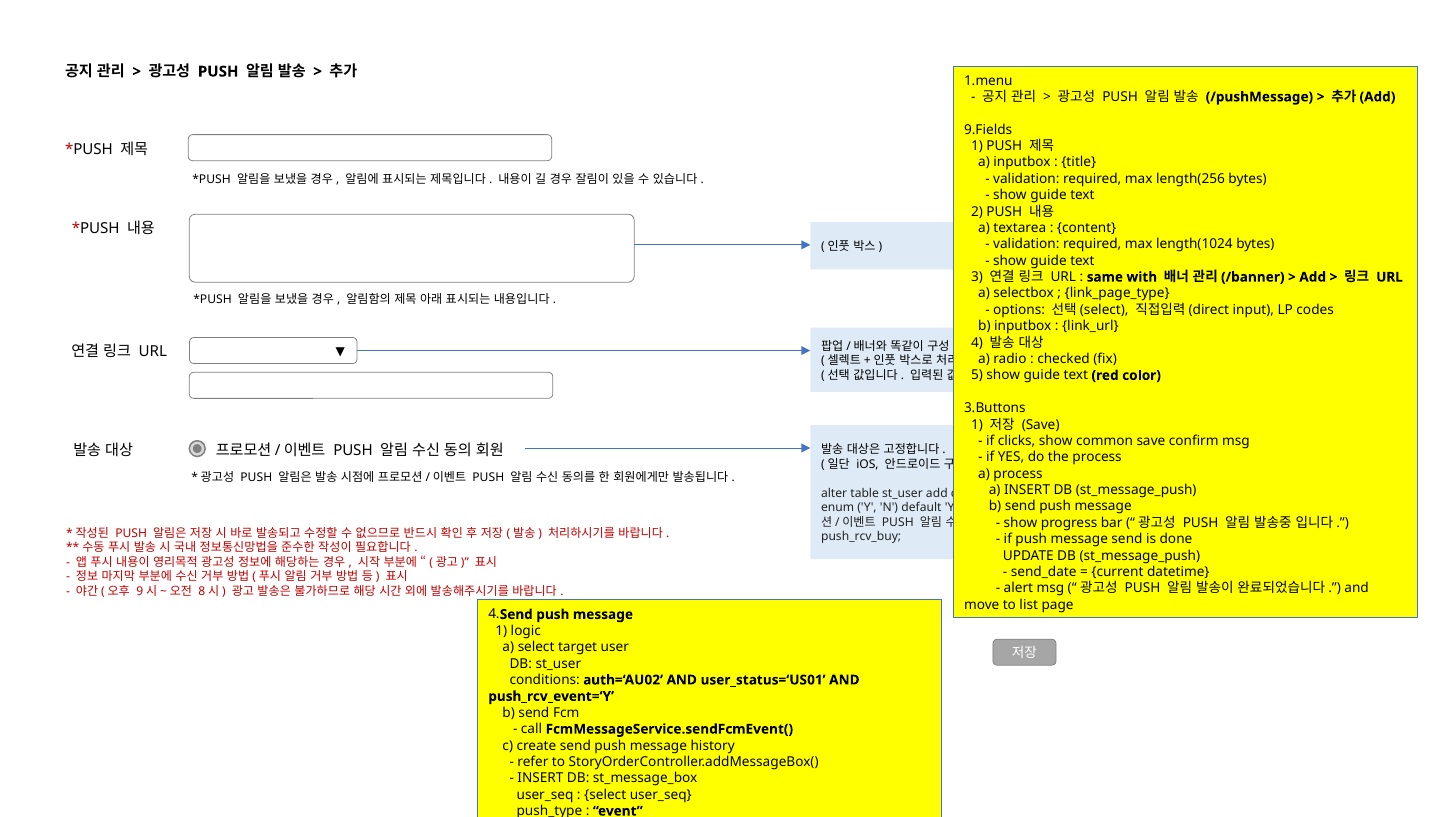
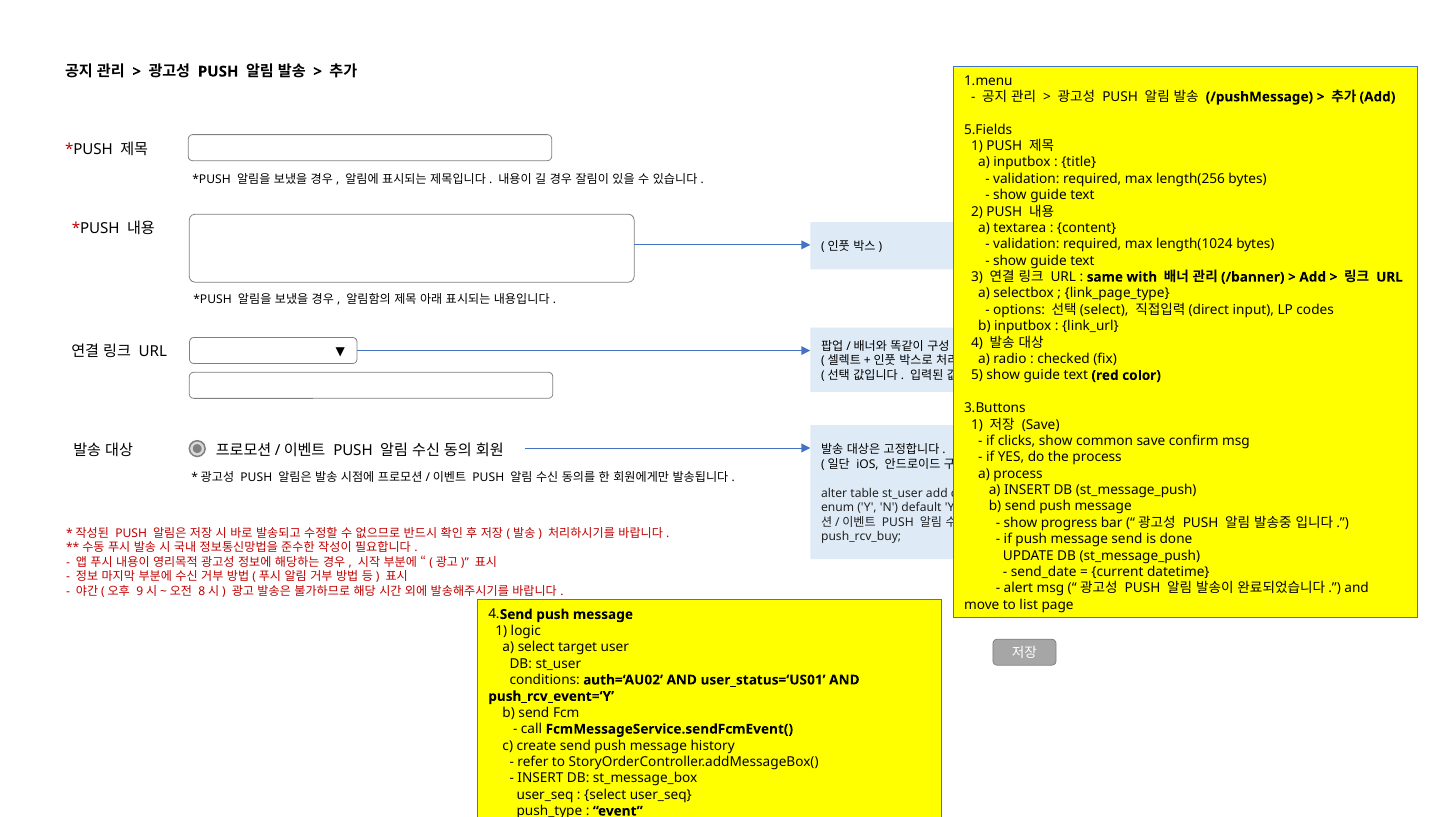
9.Fields: 9.Fields -> 5.Fields (988, 130)
